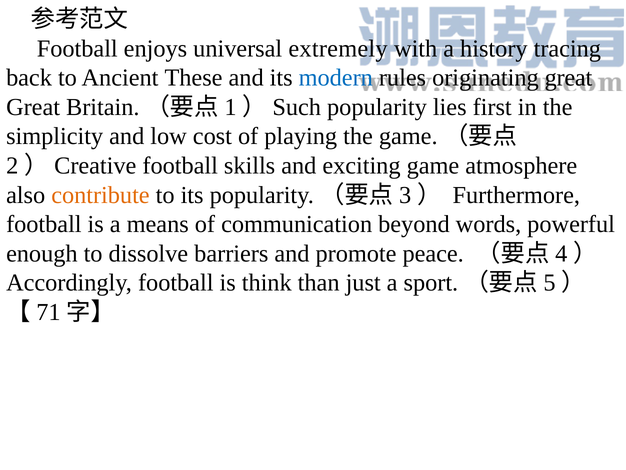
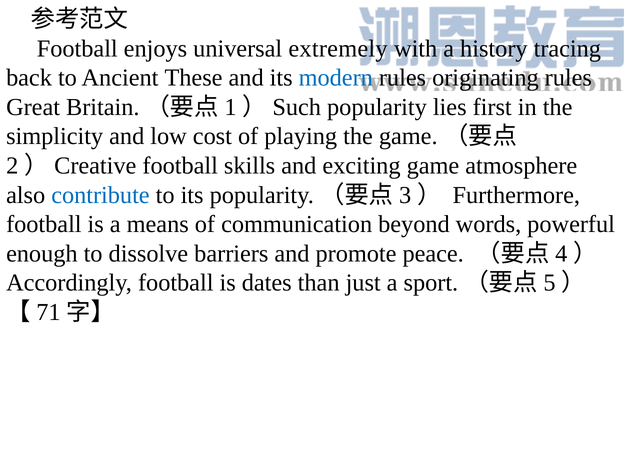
originating great: great -> rules (568, 78)
contribute colour: orange -> blue (100, 195)
think: think -> dates (267, 282)
